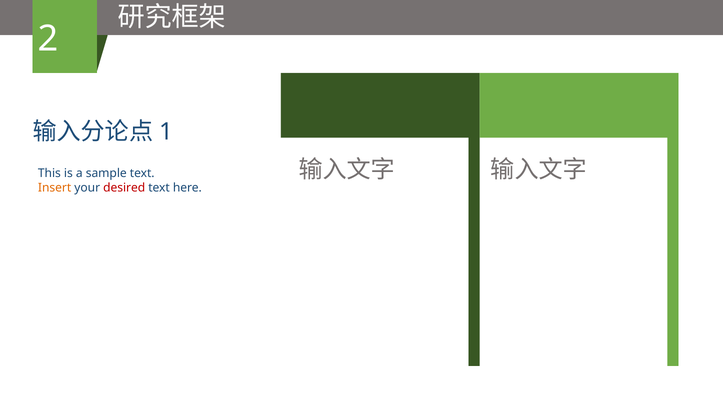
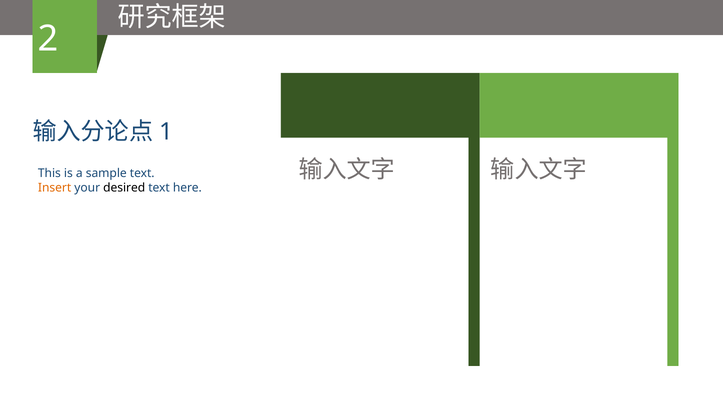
desired colour: red -> black (124, 188)
